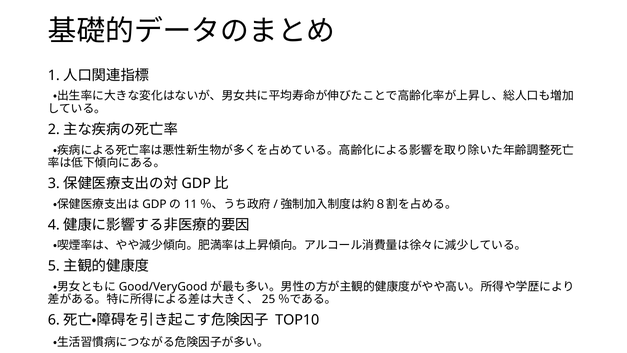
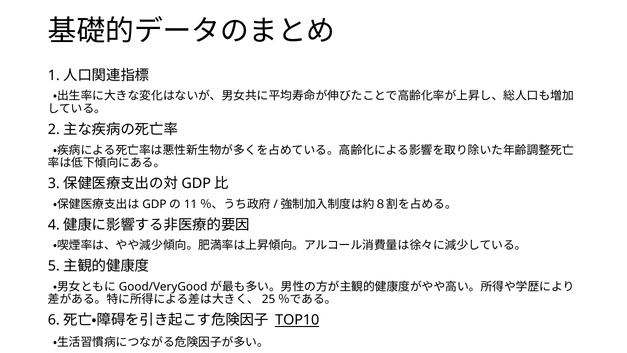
TOP10 underline: none -> present (297, 320)
